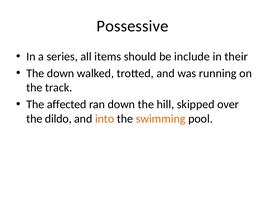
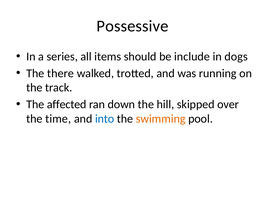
their: their -> dogs (236, 56)
The down: down -> there (61, 73)
dildo: dildo -> time (58, 119)
into colour: orange -> blue (105, 119)
